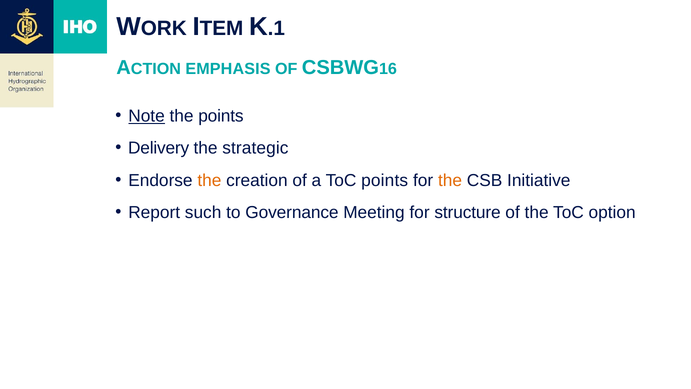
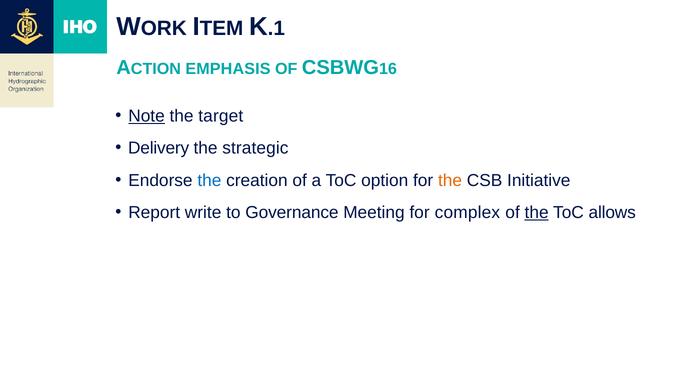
the points: points -> target (221, 116)
the colour: orange -> blue (209, 180)
ToC points: points -> option (385, 180)
such: such -> write (203, 212)
structure: structure -> complex (467, 212)
the underline: none -> present (537, 212)
option: option -> allows (612, 212)
